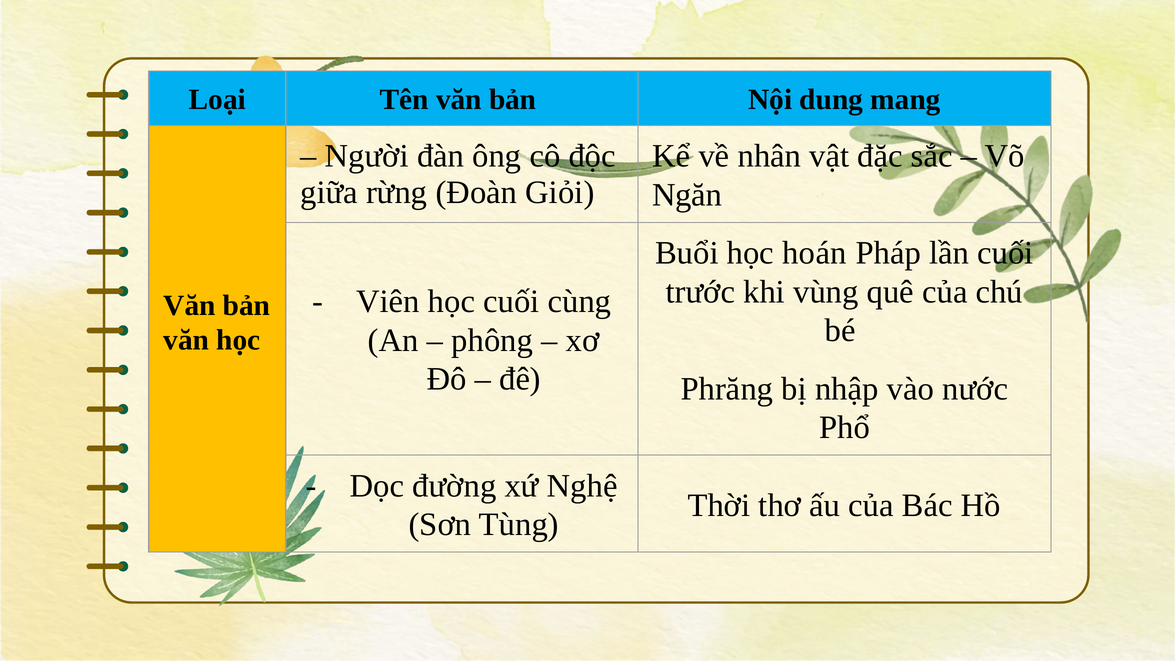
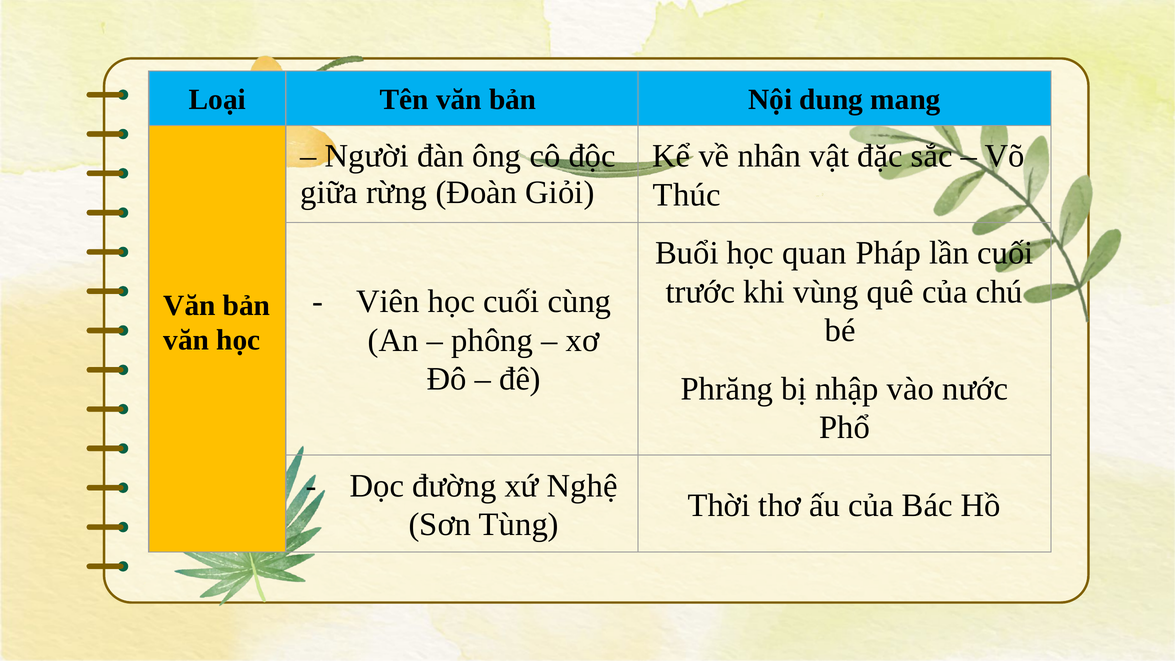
Ngăn: Ngăn -> Thúc (687, 195)
hoán: hoán -> quan (815, 253)
